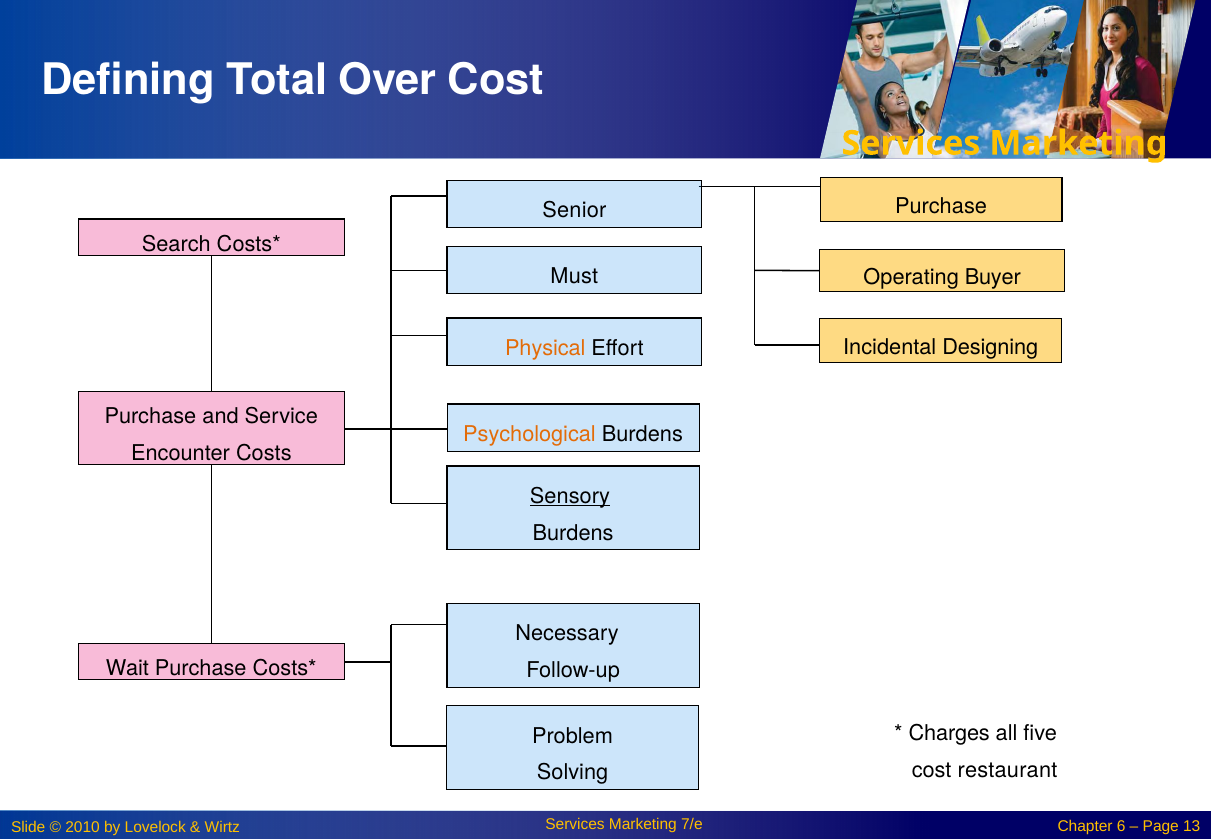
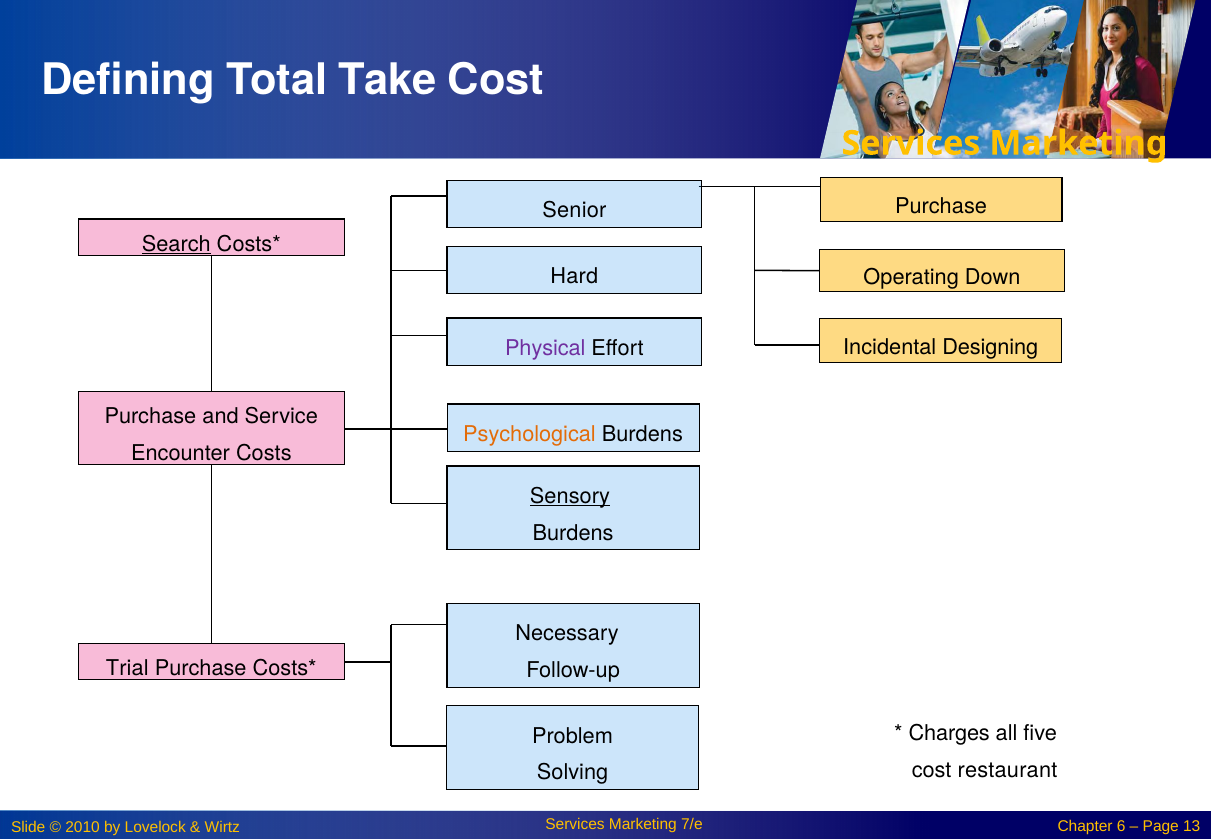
Over: Over -> Take (388, 80)
Search underline: none -> present (176, 244)
Must: Must -> Hard (574, 277)
Buyer: Buyer -> Down (993, 277)
Physical colour: orange -> purple (545, 348)
Wait: Wait -> Trial (127, 668)
